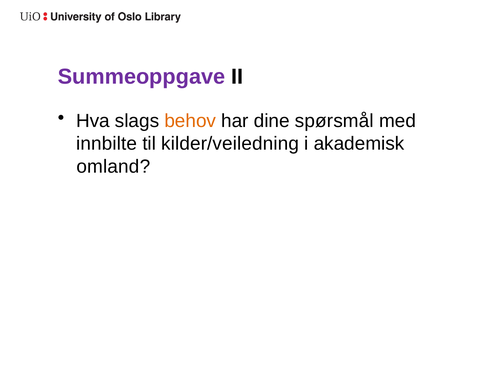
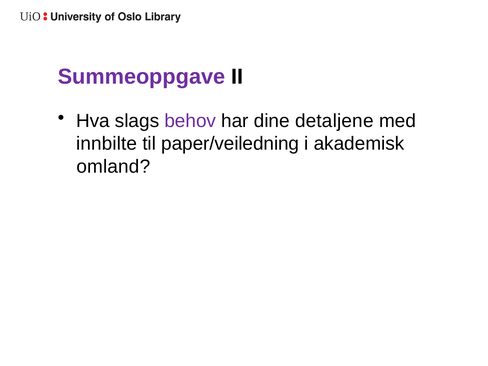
behov colour: orange -> purple (190, 121)
spørsmål: spørsmål -> detaljene (334, 121)
kilder/veiledning: kilder/veiledning -> paper/veiledning (230, 144)
